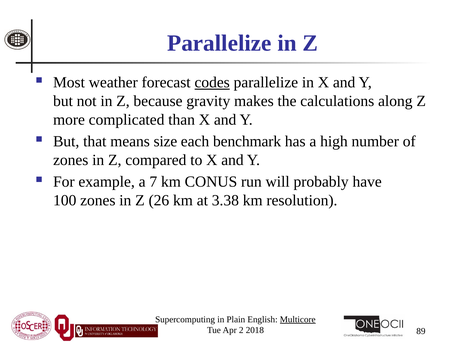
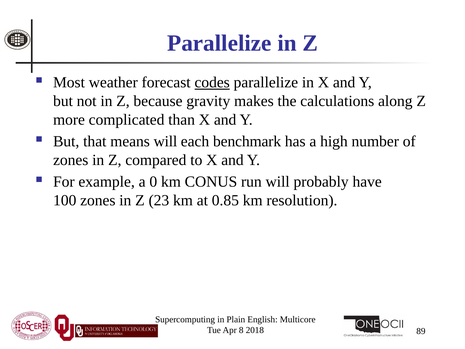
means size: size -> will (165, 141)
7: 7 -> 0 (153, 182)
26: 26 -> 23 (159, 200)
3.38: 3.38 -> 0.85 (225, 200)
Multicore underline: present -> none (298, 319)
2: 2 -> 8 (241, 330)
